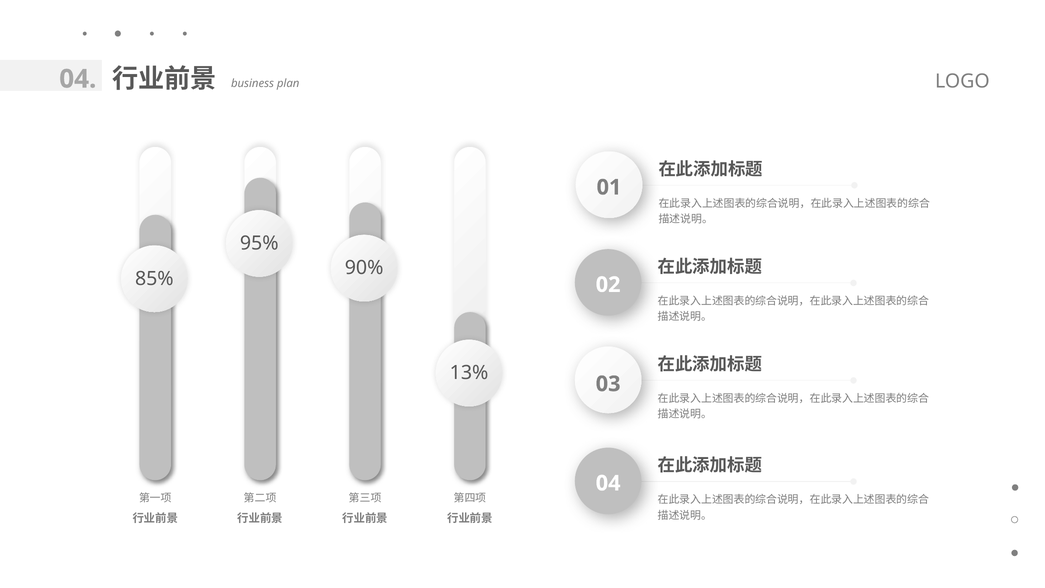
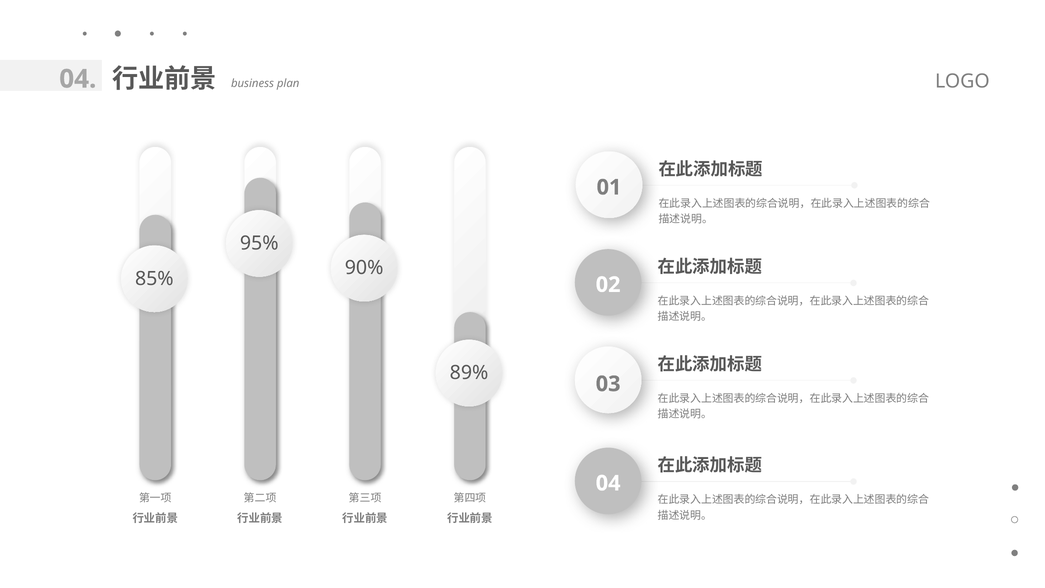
13%: 13% -> 89% (469, 373)
